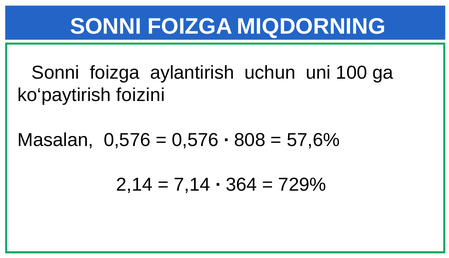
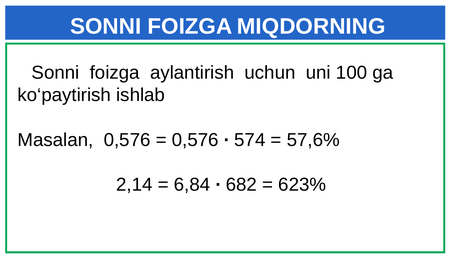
foizini: foizini -> ishlab (141, 95)
808: 808 -> 574 (250, 140)
7,14: 7,14 -> 6,84 (192, 185)
364: 364 -> 682 (241, 185)
729%: 729% -> 623% (302, 185)
